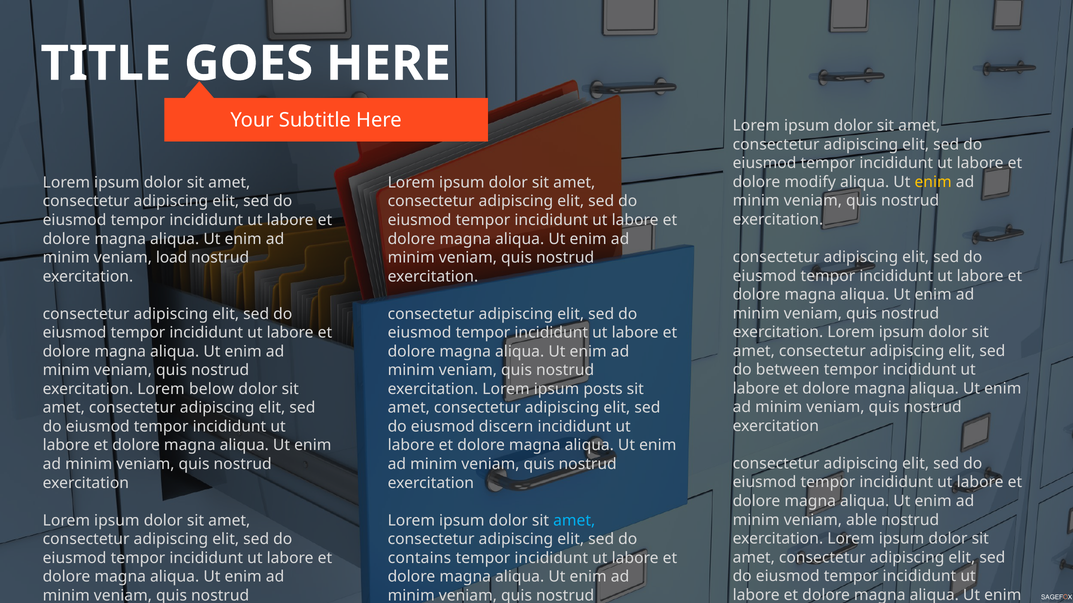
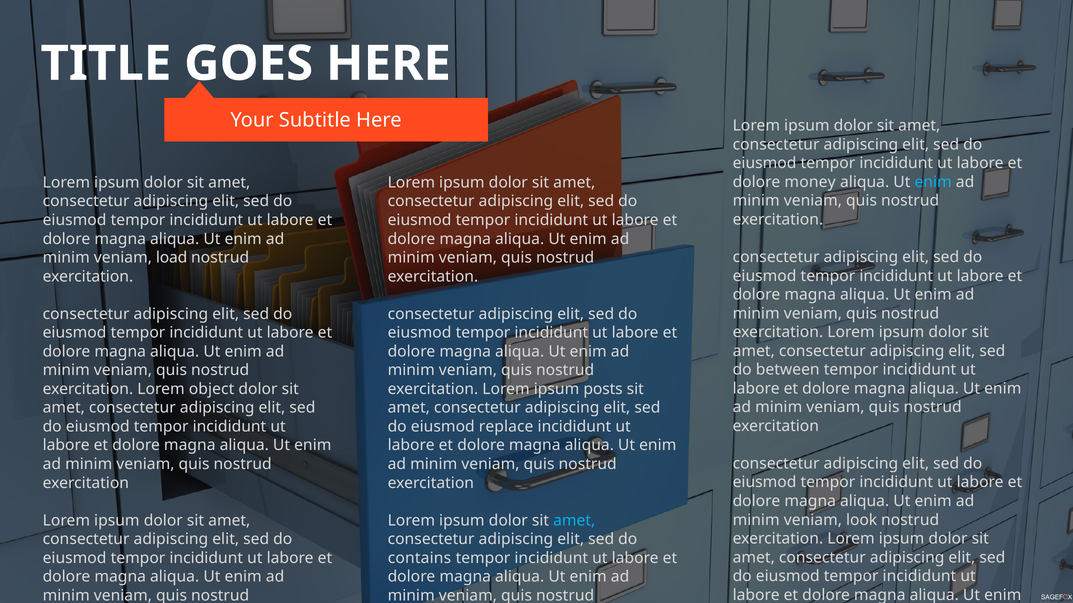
modify: modify -> money (810, 182)
enim colour: yellow -> light blue (933, 182)
below: below -> object (212, 389)
discern: discern -> replace (506, 427)
able: able -> look (862, 520)
